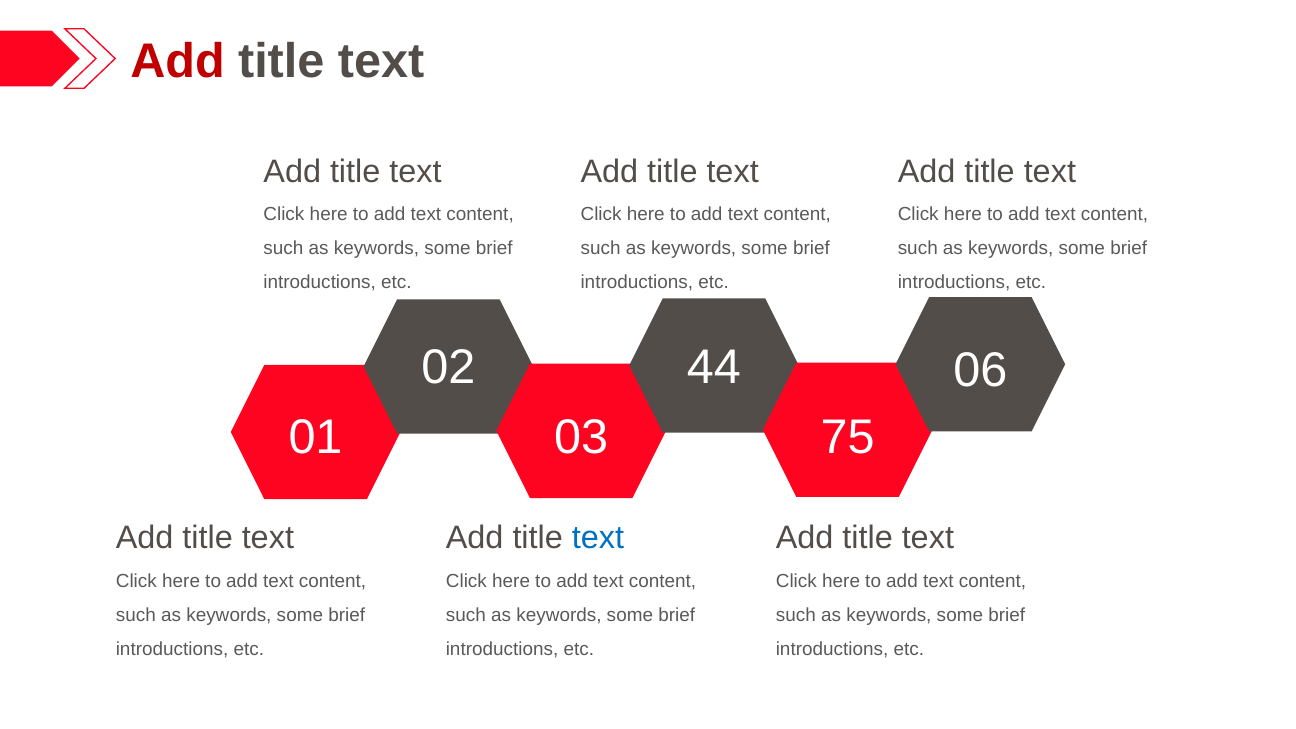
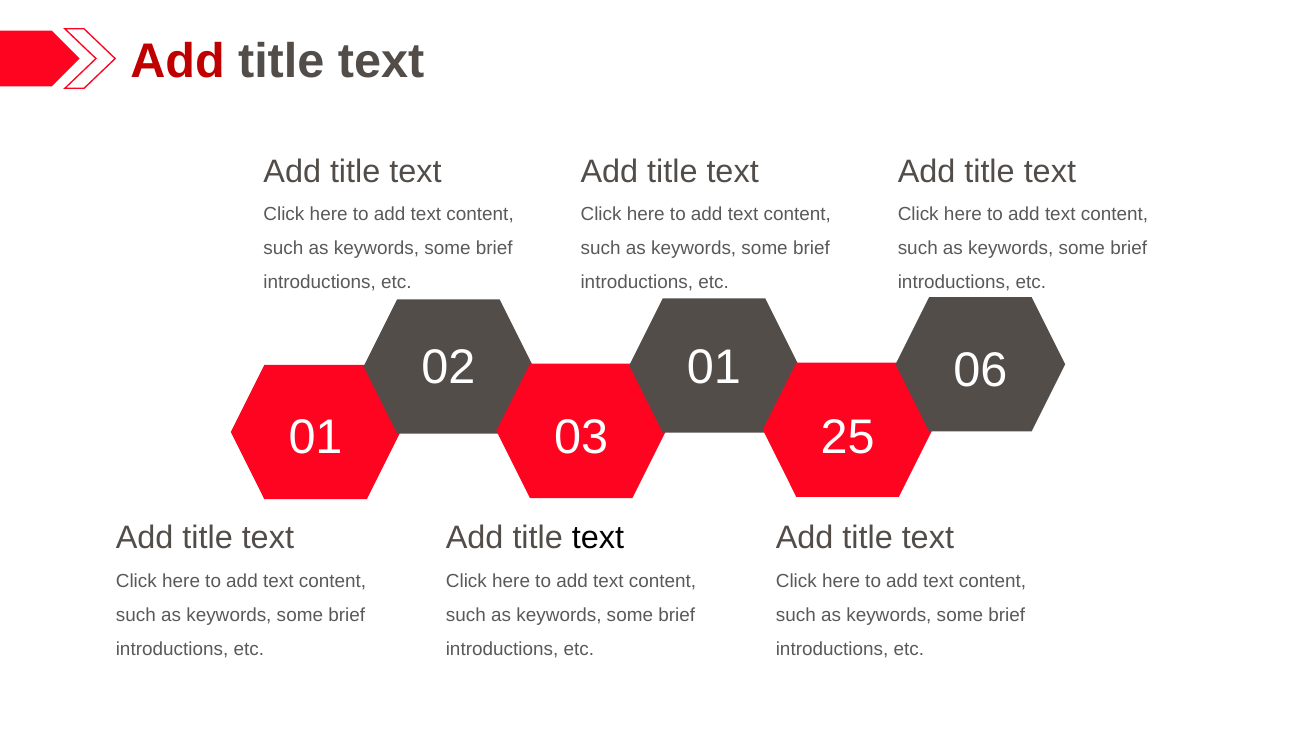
02 44: 44 -> 01 (714, 368)
75: 75 -> 25 (848, 437)
text colour: blue -> black (598, 538)
